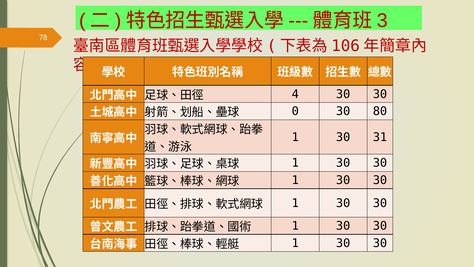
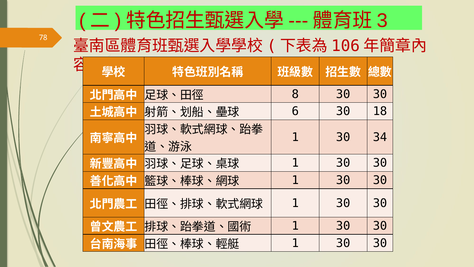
4: 4 -> 8 (295, 94)
0: 0 -> 6 (295, 111)
80: 80 -> 18 (380, 111)
31: 31 -> 34 (380, 137)
